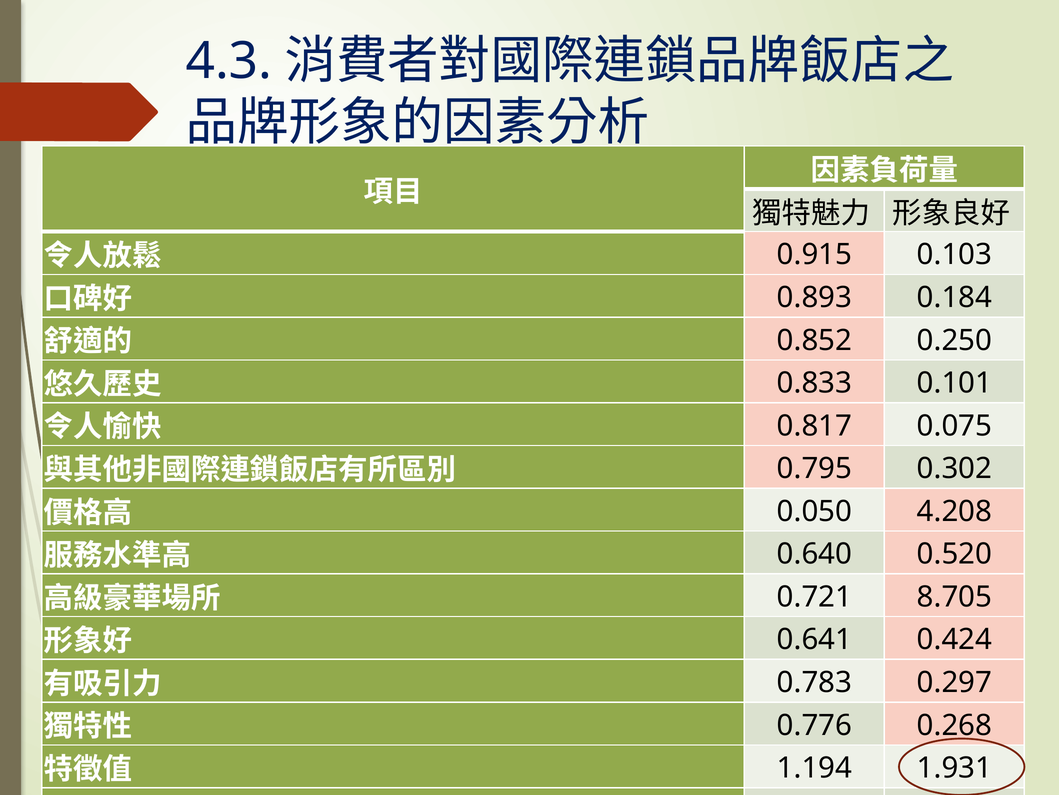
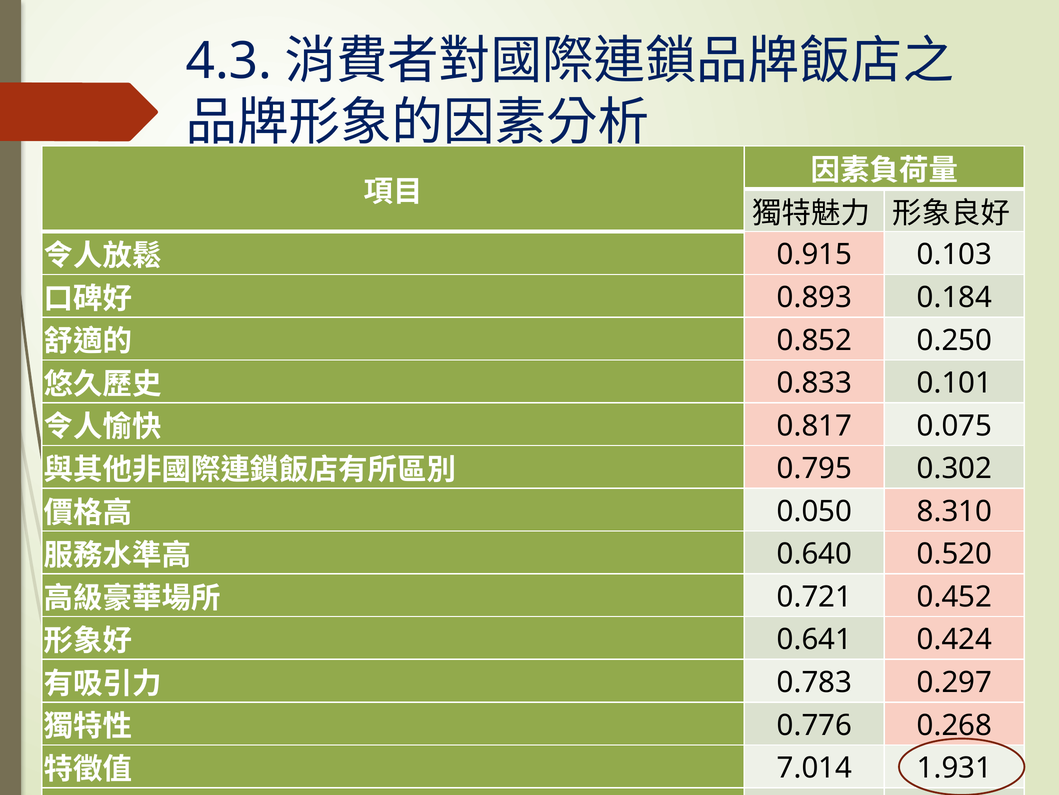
4.208: 4.208 -> 8.310 (954, 511)
8.705: 8.705 -> 0.452 (954, 596)
1.194: 1.194 -> 7.014 (814, 767)
